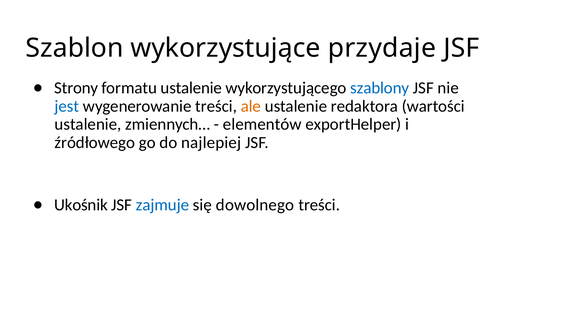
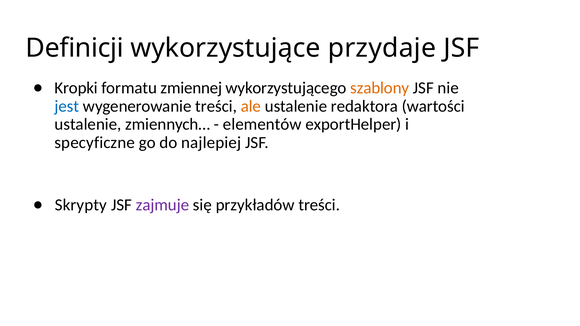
Szablon: Szablon -> Definicji (75, 48)
Strony: Strony -> Kropki (76, 88)
formatu ustalenie: ustalenie -> zmiennej (191, 88)
szablony colour: blue -> orange (380, 88)
źródłowego: źródłowego -> specyficzne (95, 143)
Ukośnik: Ukośnik -> Skrypty (81, 205)
zajmuje colour: blue -> purple (163, 205)
dowolnego: dowolnego -> przykładów (255, 205)
